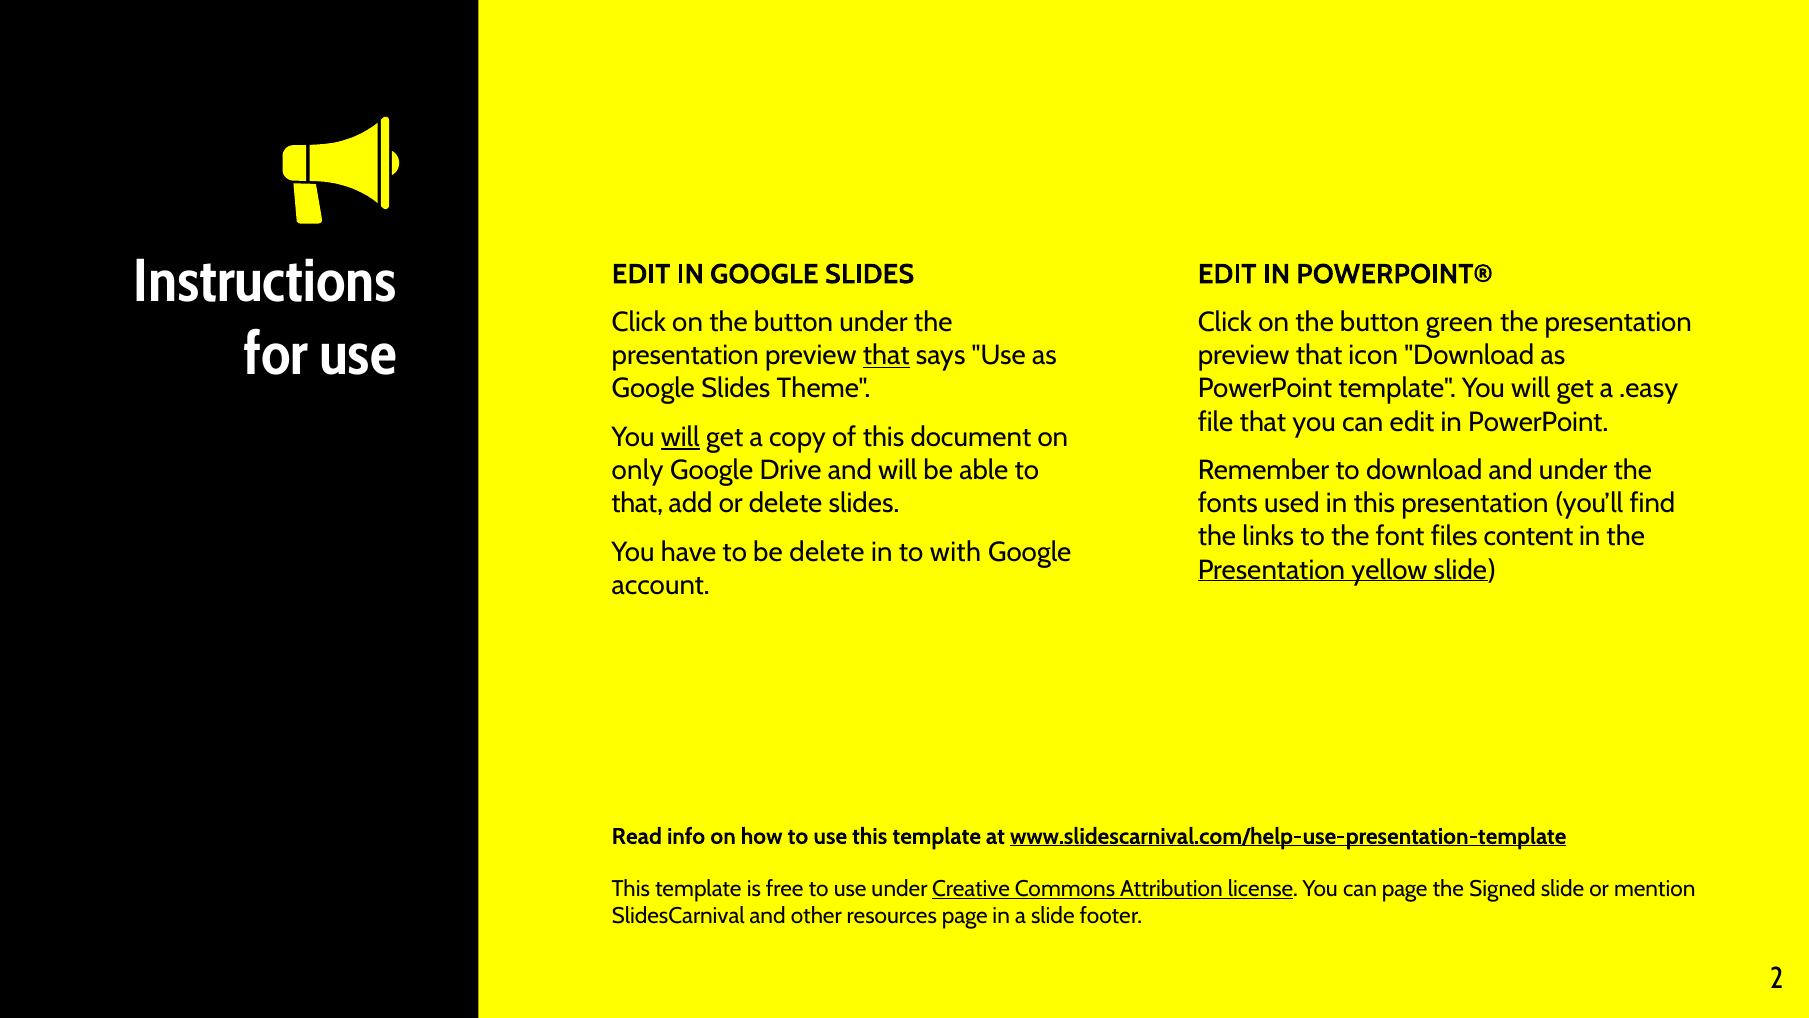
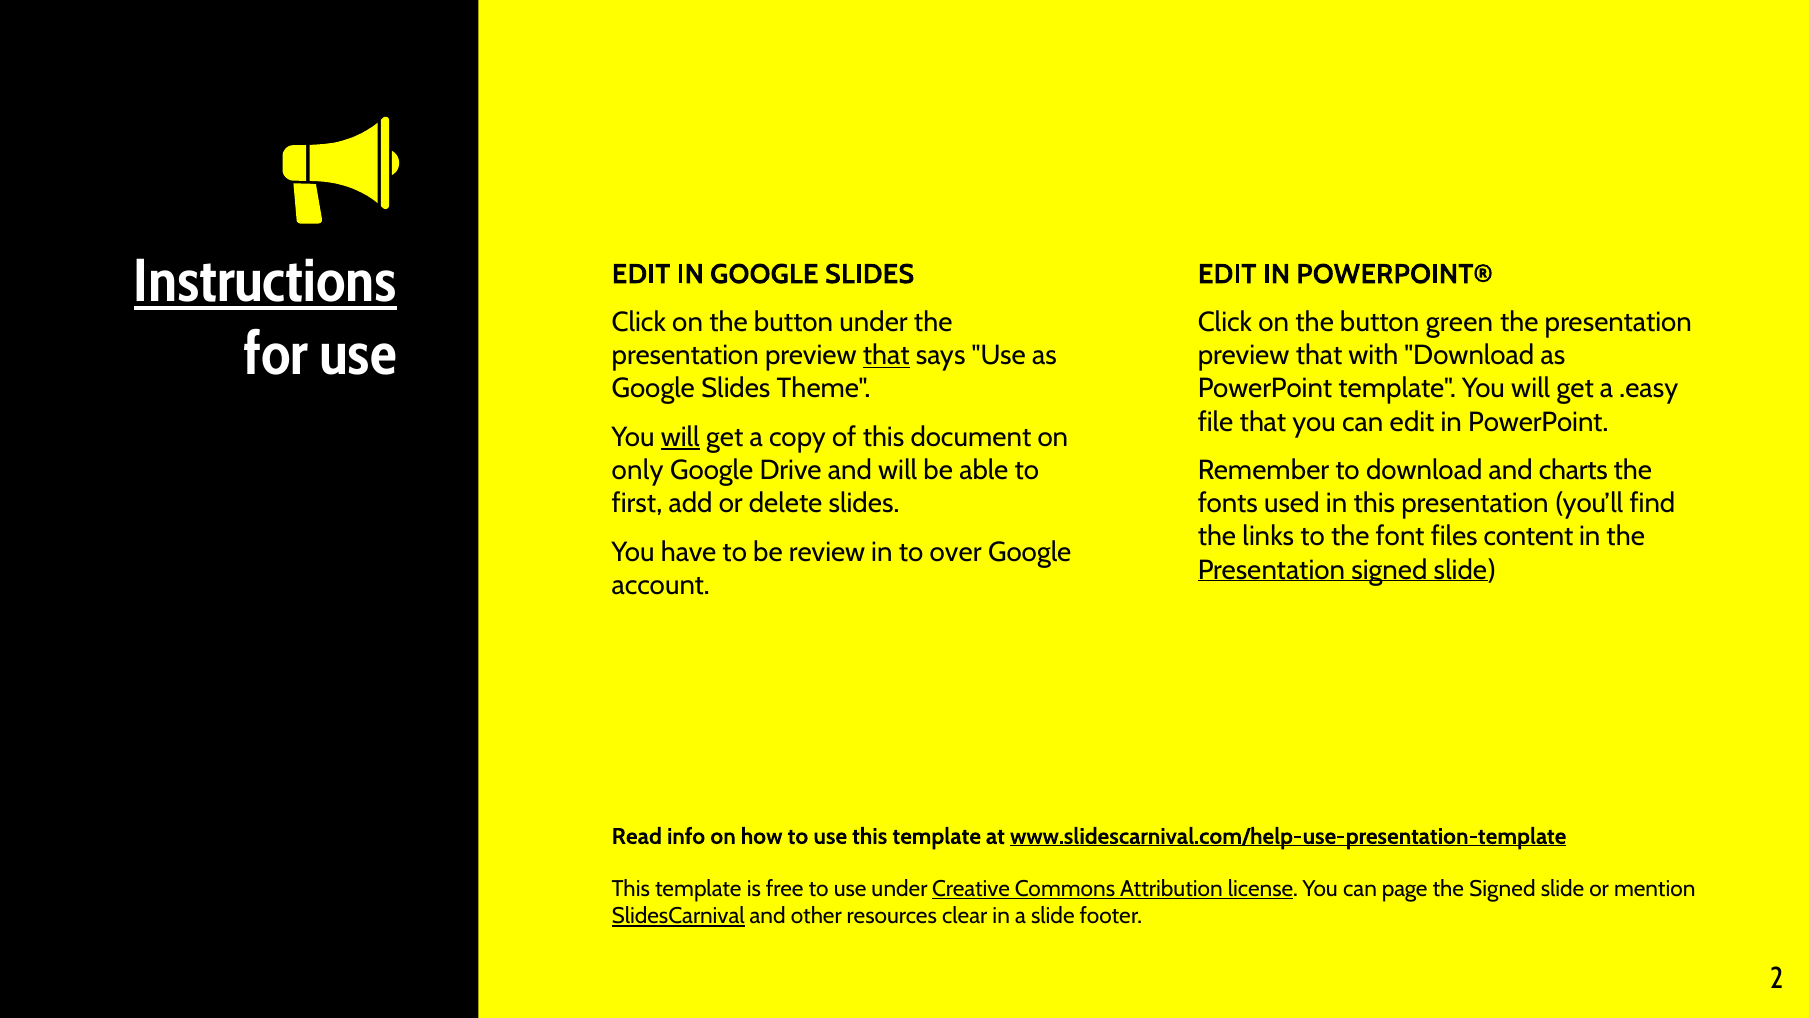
Instructions underline: none -> present (265, 282)
icon: icon -> with (1373, 356)
and under: under -> charts (1573, 470)
that: that -> first (637, 503)
be delete: delete -> review (827, 552)
with: with -> over (956, 552)
Presentation yellow: yellow -> signed (1389, 570)
SlidesCarnival underline: none -> present (678, 916)
resources page: page -> clear (965, 916)
